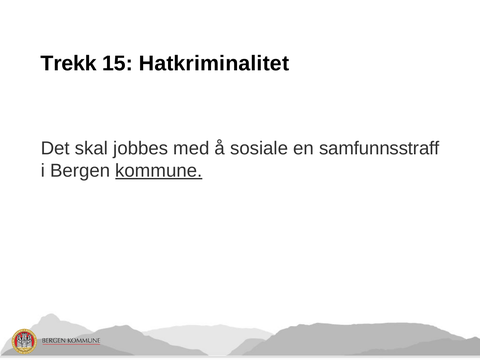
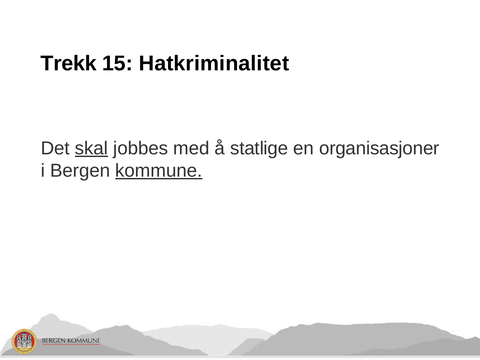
skal underline: none -> present (91, 148)
sosiale: sosiale -> statlige (259, 148)
samfunnsstraff: samfunnsstraff -> organisasjoner (379, 148)
